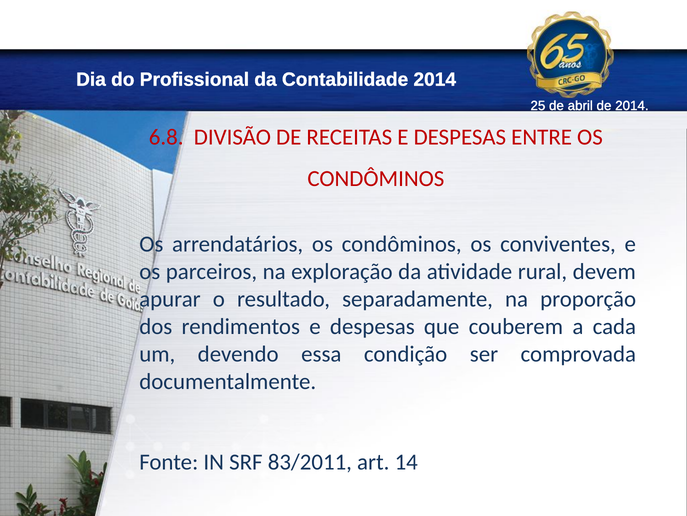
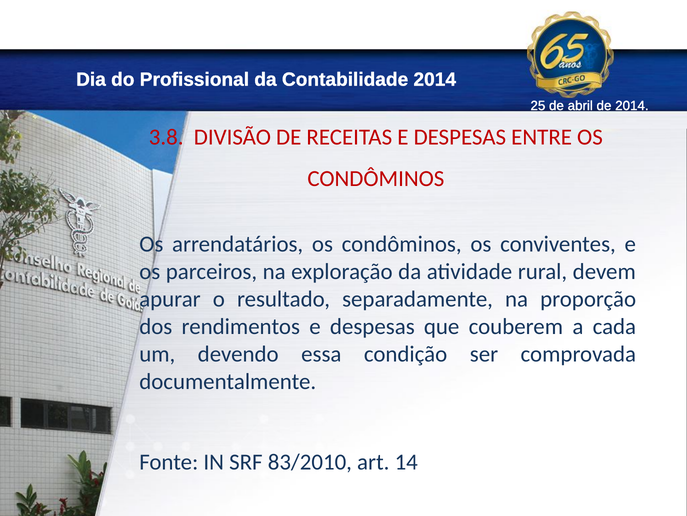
6.8: 6.8 -> 3.8 (166, 137)
83/2011: 83/2011 -> 83/2010 (310, 461)
